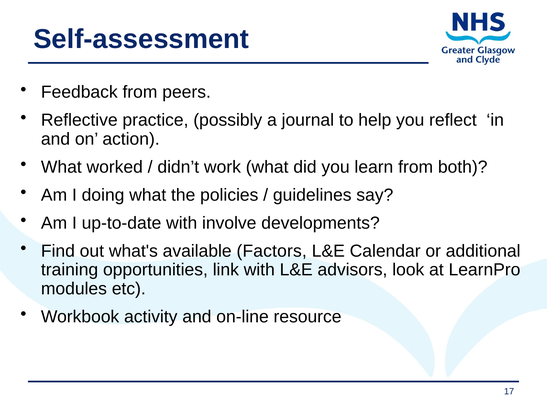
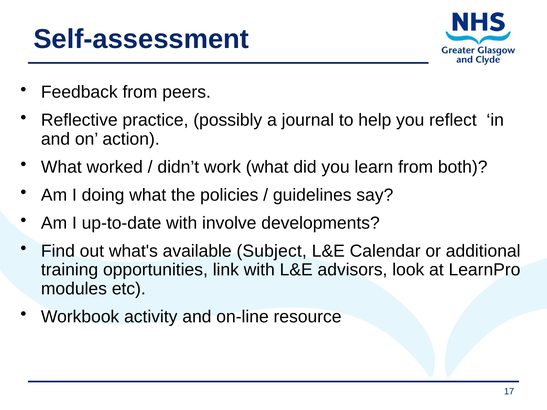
Factors: Factors -> Subject (272, 251)
